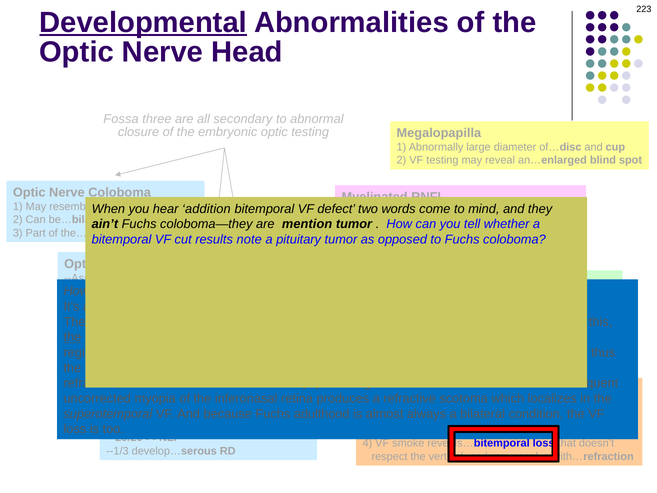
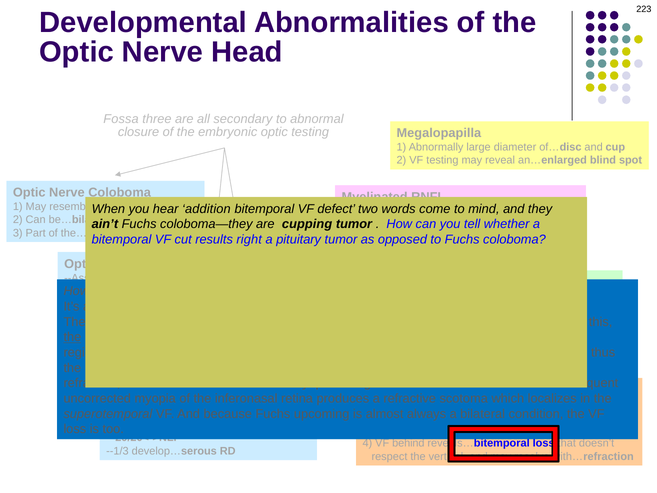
Developmental underline: present -> none (143, 23)
are mention: mention -> cupping (307, 224)
note: note -> right (249, 239)
Fuchs adulthood: adulthood -> upcoming (322, 414)
smoke: smoke -> behind (408, 443)
